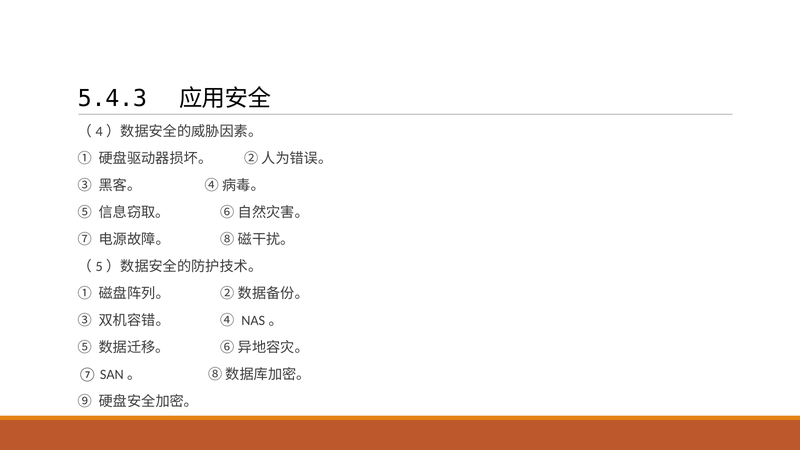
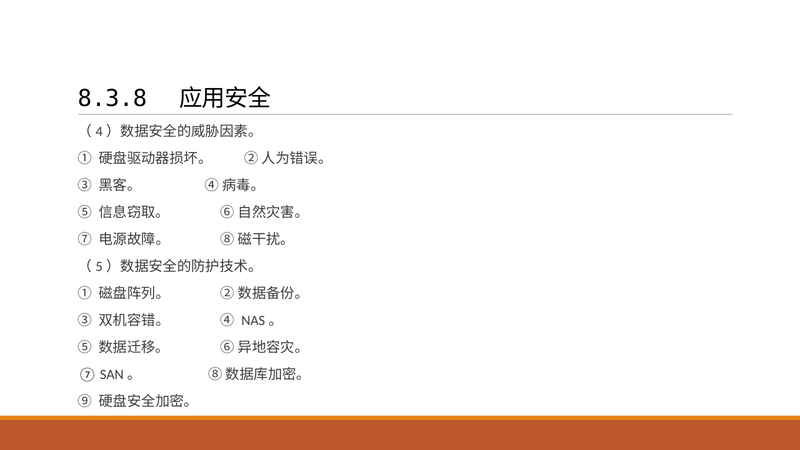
5.4.3: 5.4.3 -> 8.3.8 (112, 99)
